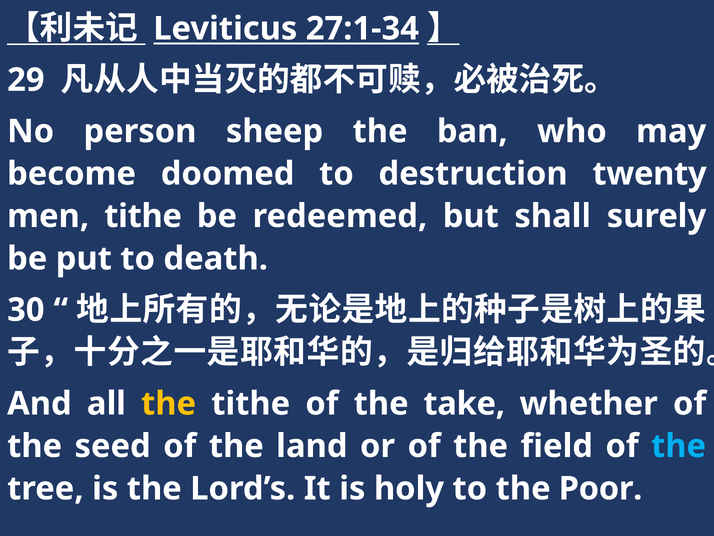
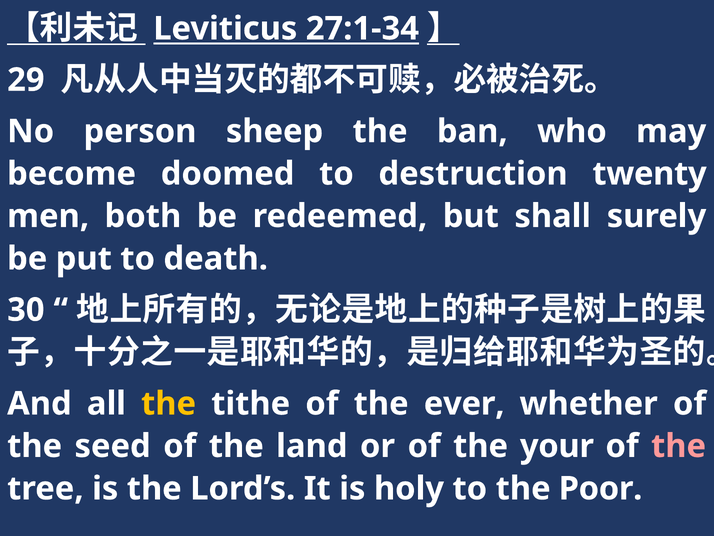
men tithe: tithe -> both (143, 216)
take: take -> ever (464, 403)
field: field -> your (557, 446)
the colour: light blue -> pink (679, 446)
